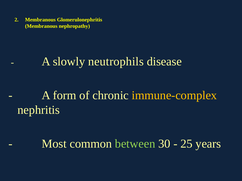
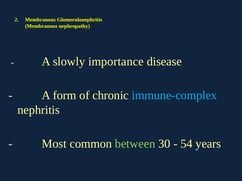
neutrophils: neutrophils -> importance (116, 62)
immune-complex colour: yellow -> light blue (174, 96)
25: 25 -> 54 (187, 144)
